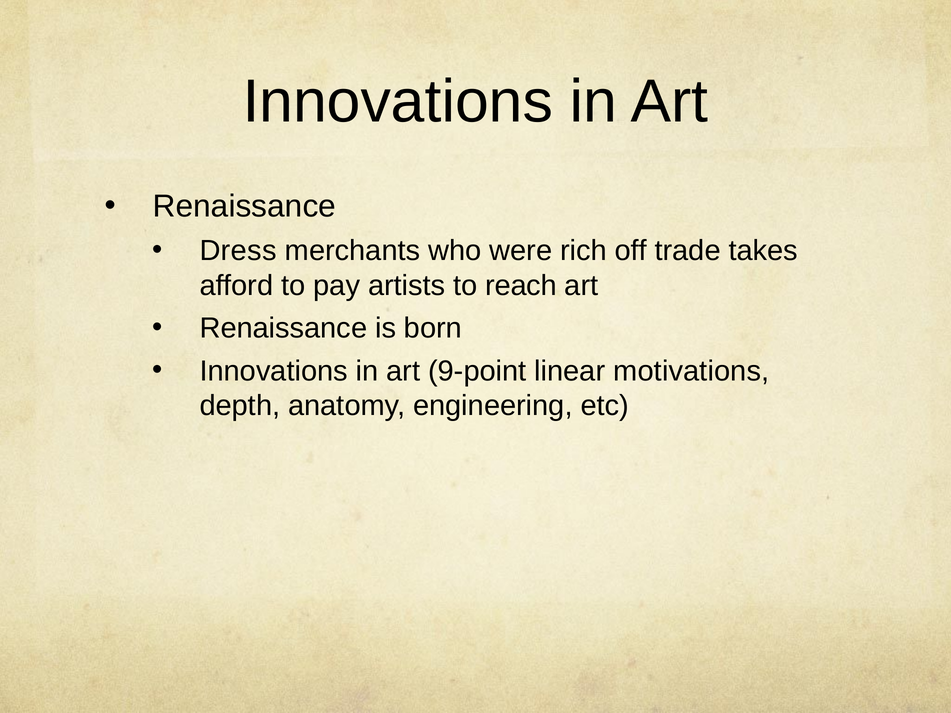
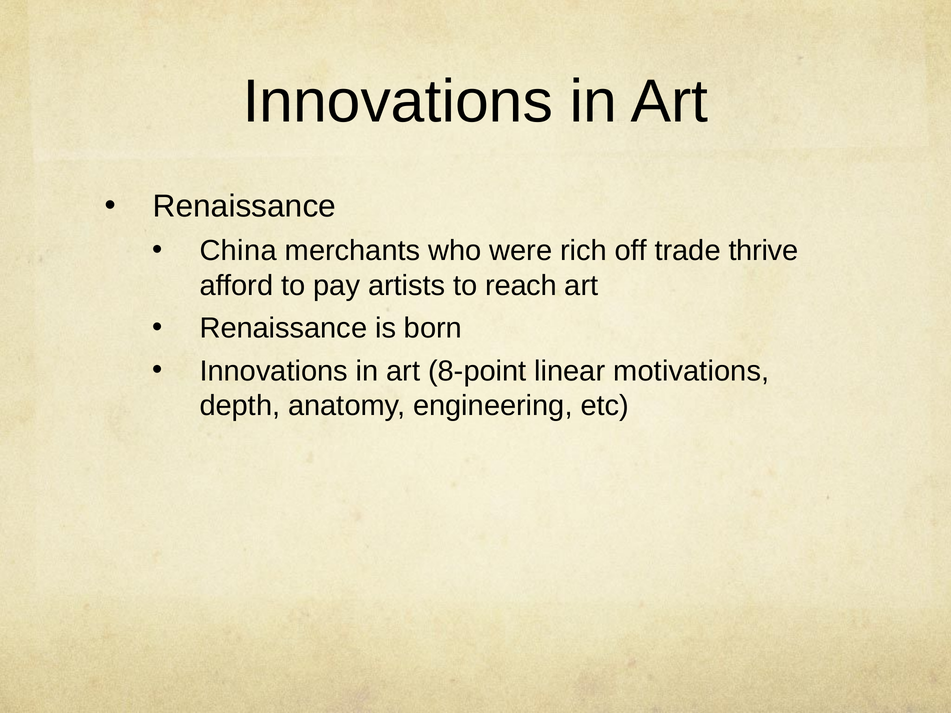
Dress: Dress -> China (238, 251)
takes: takes -> thrive (764, 251)
9-point: 9-point -> 8-point (477, 371)
